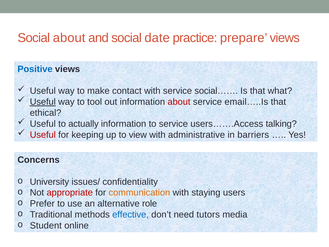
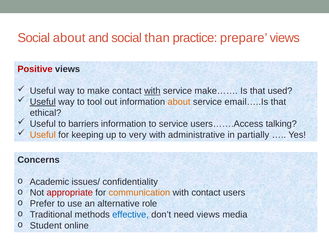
date: date -> than (157, 38)
Positive colour: blue -> red (35, 69)
with underline: none -> present (152, 91)
social……: social…… -> make…… (216, 91)
what: what -> used (280, 91)
about colour: red -> orange (179, 102)
actually: actually -> barriers (83, 124)
Useful colour: red -> orange (43, 135)
view: view -> very (138, 135)
barriers: barriers -> partially (253, 135)
University: University -> Academic (49, 182)
with staying: staying -> contact (206, 193)
need tutors: tutors -> views (208, 214)
